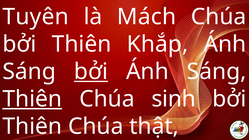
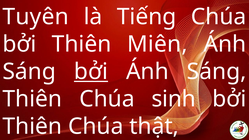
Mách: Mách -> Tiếng (147, 17)
Khắp: Khắp -> Miên (157, 44)
Thiên underline: present -> none (32, 99)
